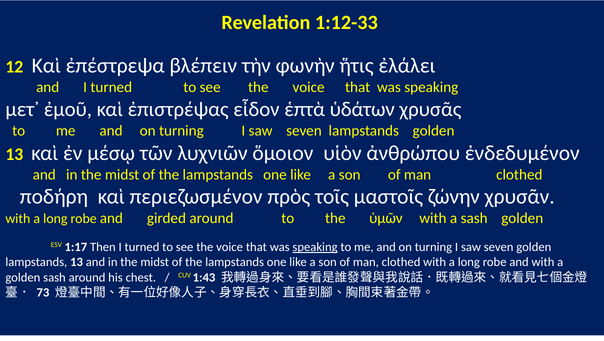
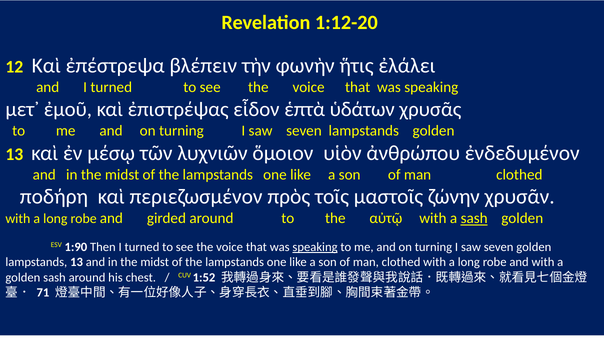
1:12-33: 1:12-33 -> 1:12-20 (346, 23)
ὑμῶν: ὑμῶν -> αὐτῷ (386, 218)
sash underline: none -> present (474, 218)
1:17: 1:17 -> 1:90 (76, 247)
1:43: 1:43 -> 1:52 (204, 277)
73: 73 -> 71 (43, 292)
